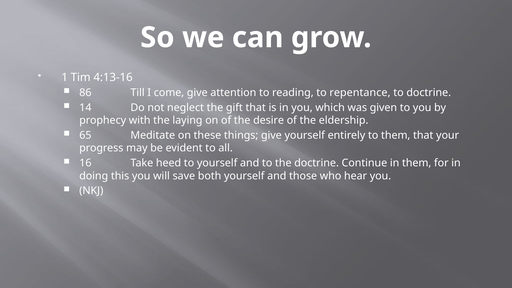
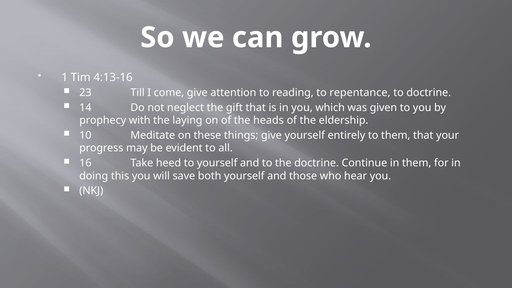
86: 86 -> 23 (85, 93)
desire: desire -> heads (269, 120)
65: 65 -> 10 (85, 135)
